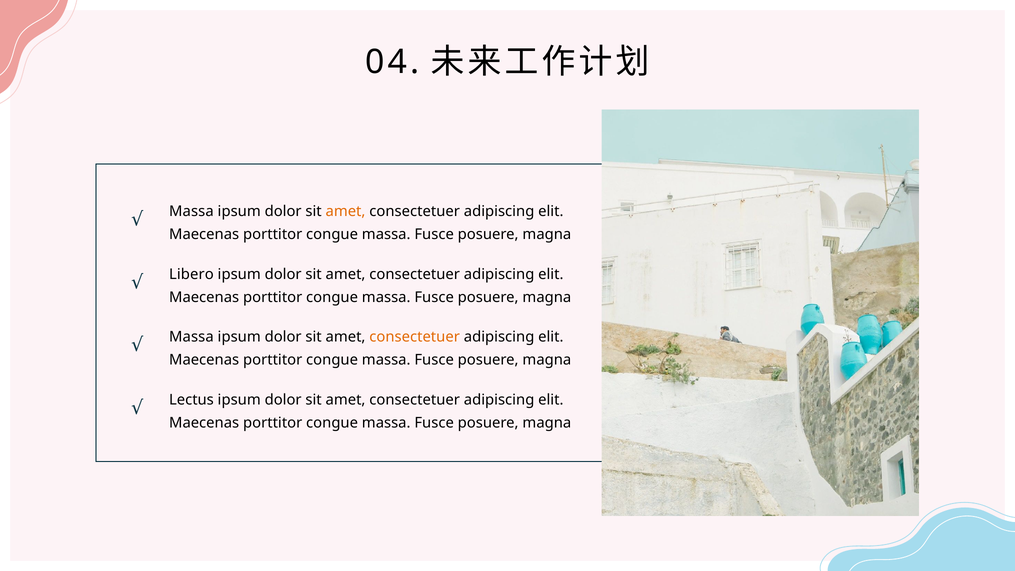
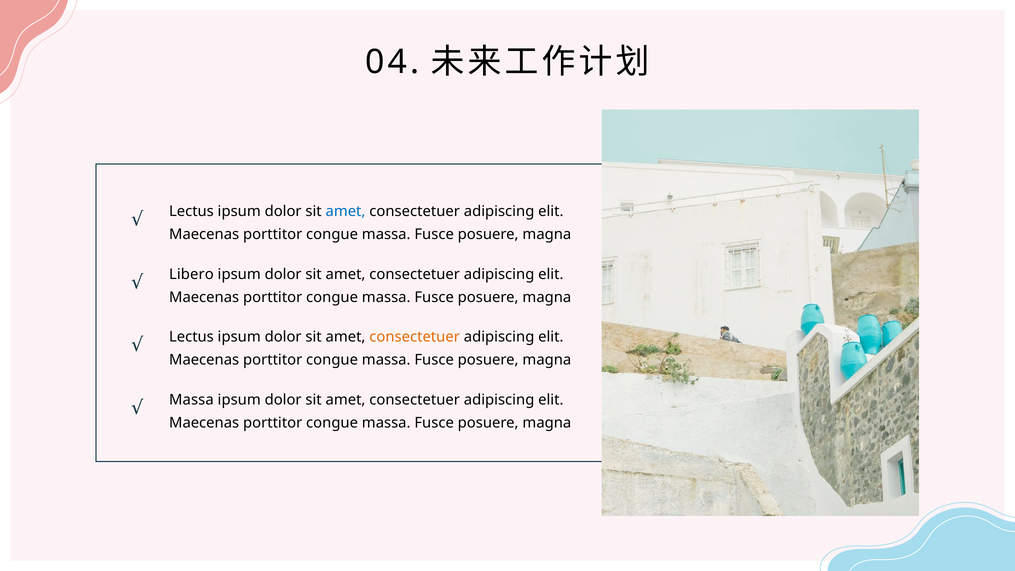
Massa: Massa -> Lectus (191, 211)
amet colour: orange -> blue (346, 211)
Massa: Massa -> Lectus (191, 337)
Lectus: Lectus -> Massa (191, 400)
